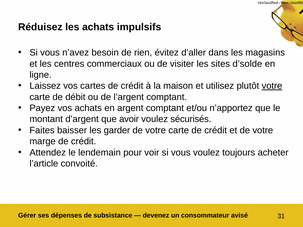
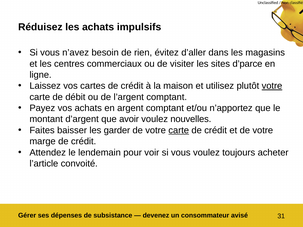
d’solde: d’solde -> d’parce (247, 64)
sécurisés: sécurisés -> nouvelles (191, 119)
carte underline: none -> present (179, 130)
